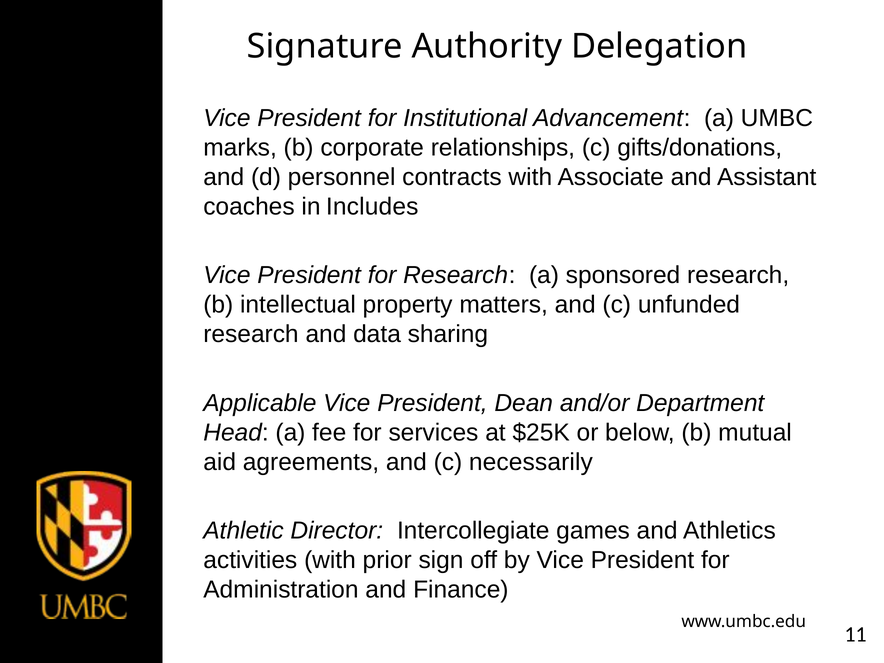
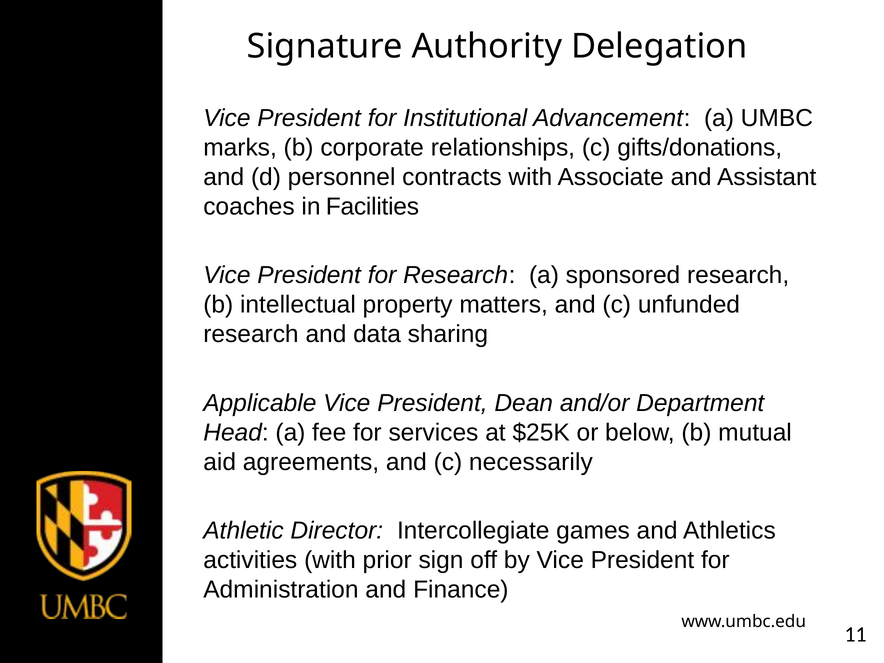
Includes: Includes -> Facilities (372, 207)
